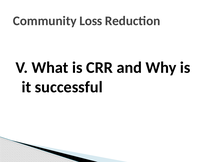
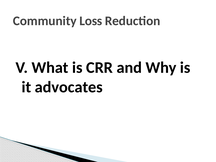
successful: successful -> advocates (69, 87)
